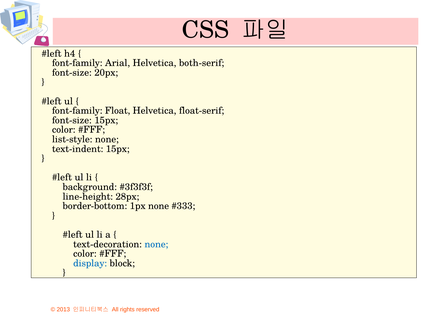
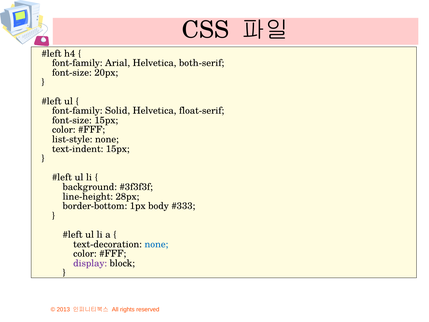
Float: Float -> Solid (118, 111)
1px none: none -> body (159, 206)
display colour: blue -> purple (90, 263)
